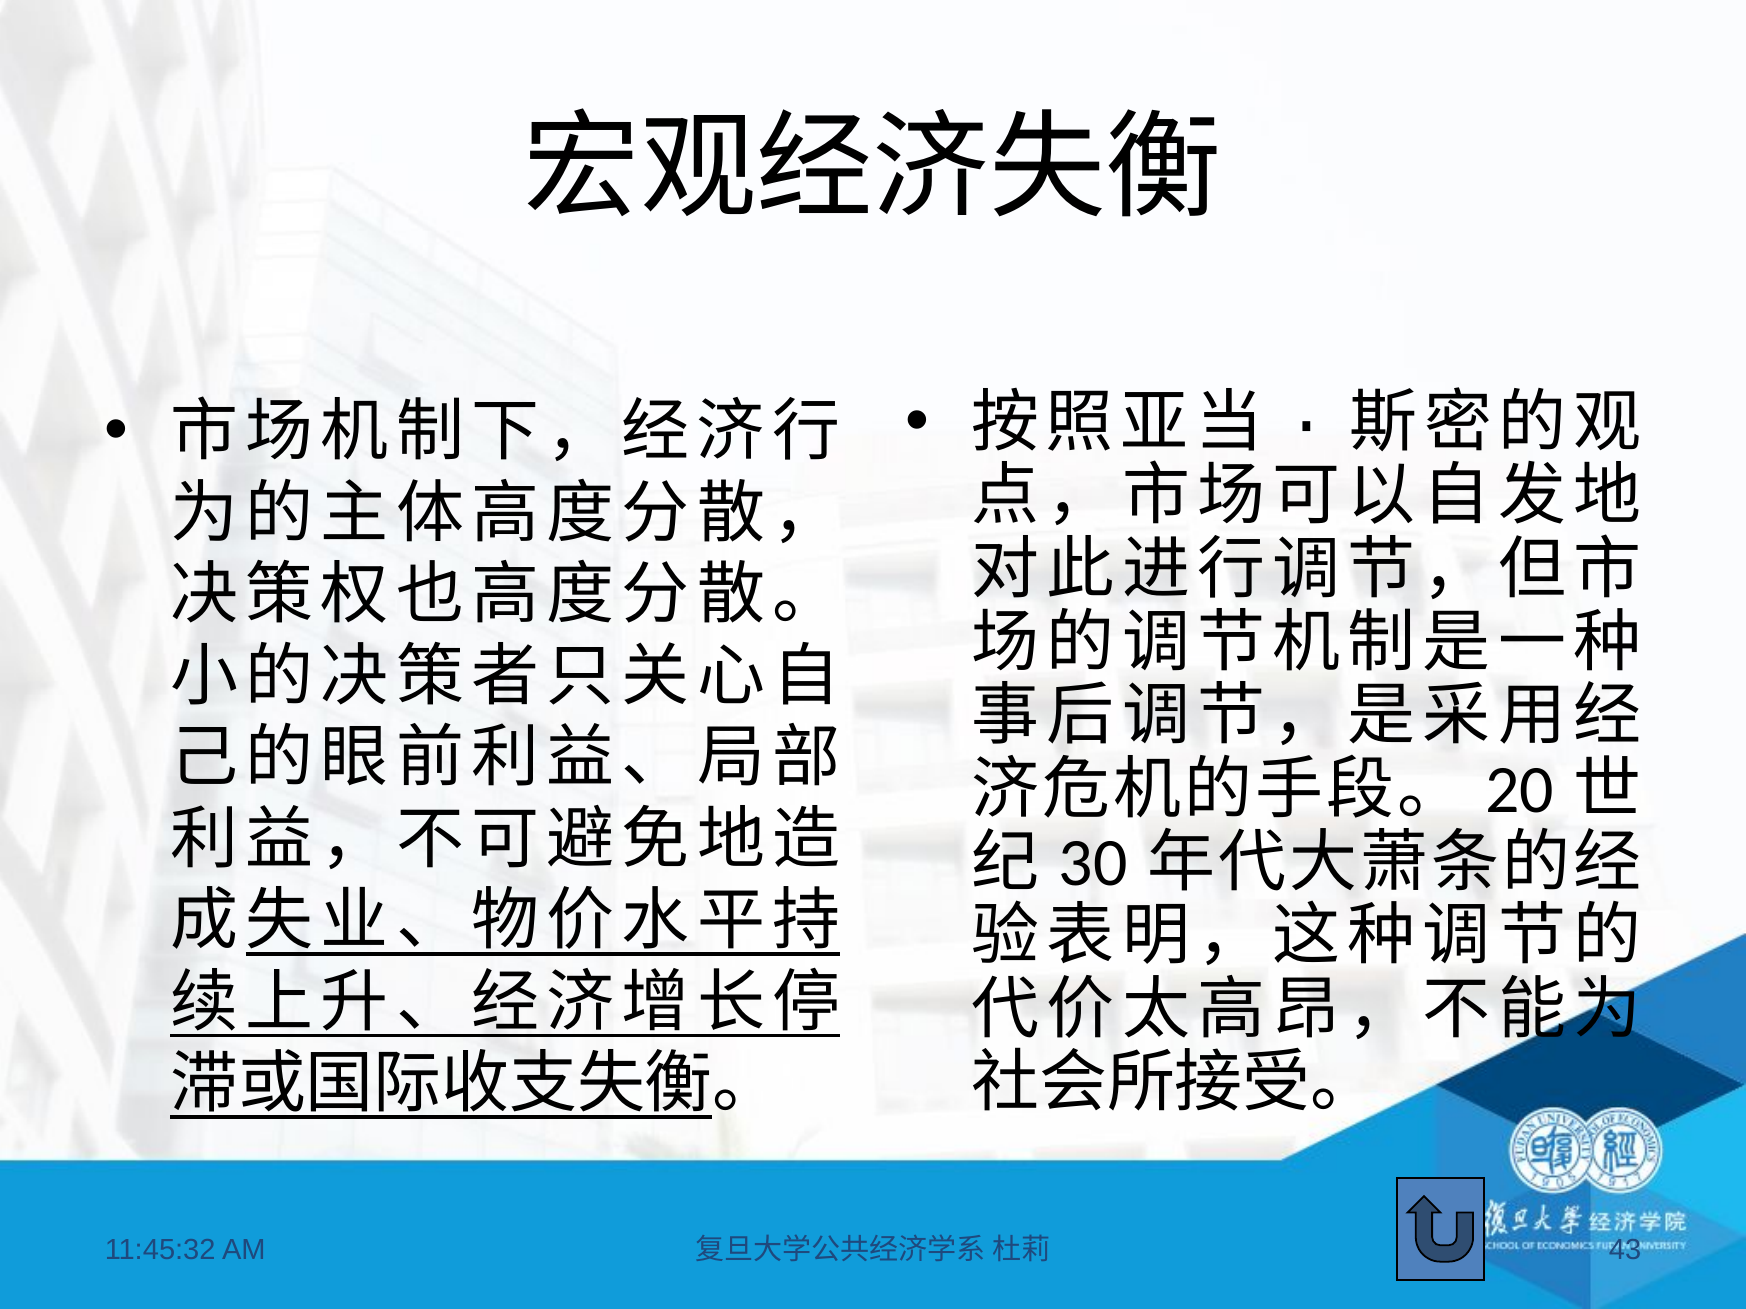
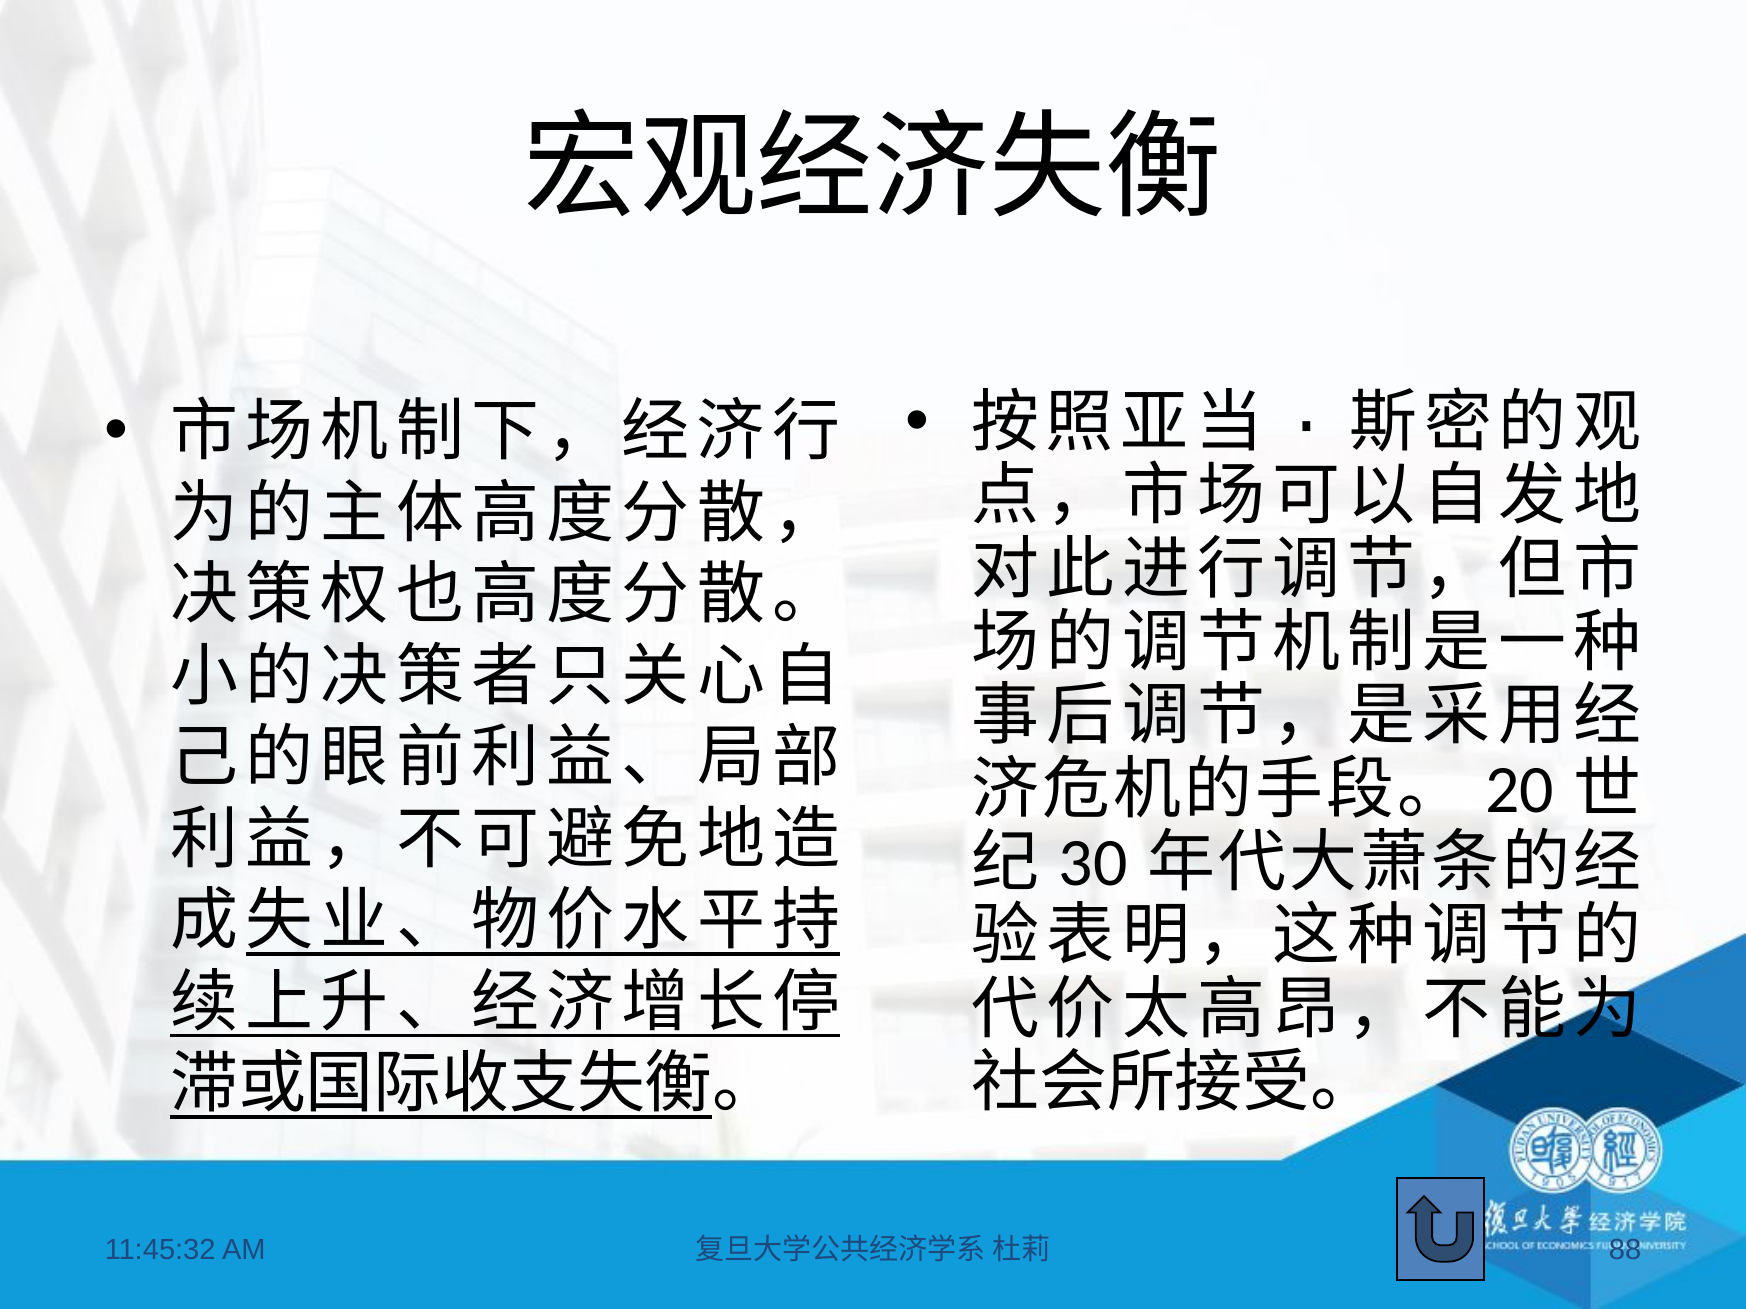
43: 43 -> 88 (1625, 1251)
